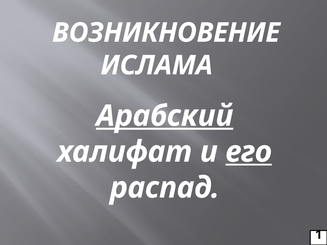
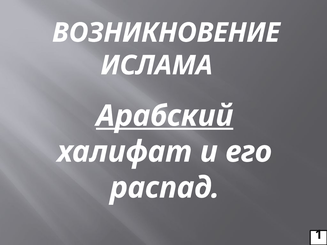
его underline: present -> none (249, 152)
